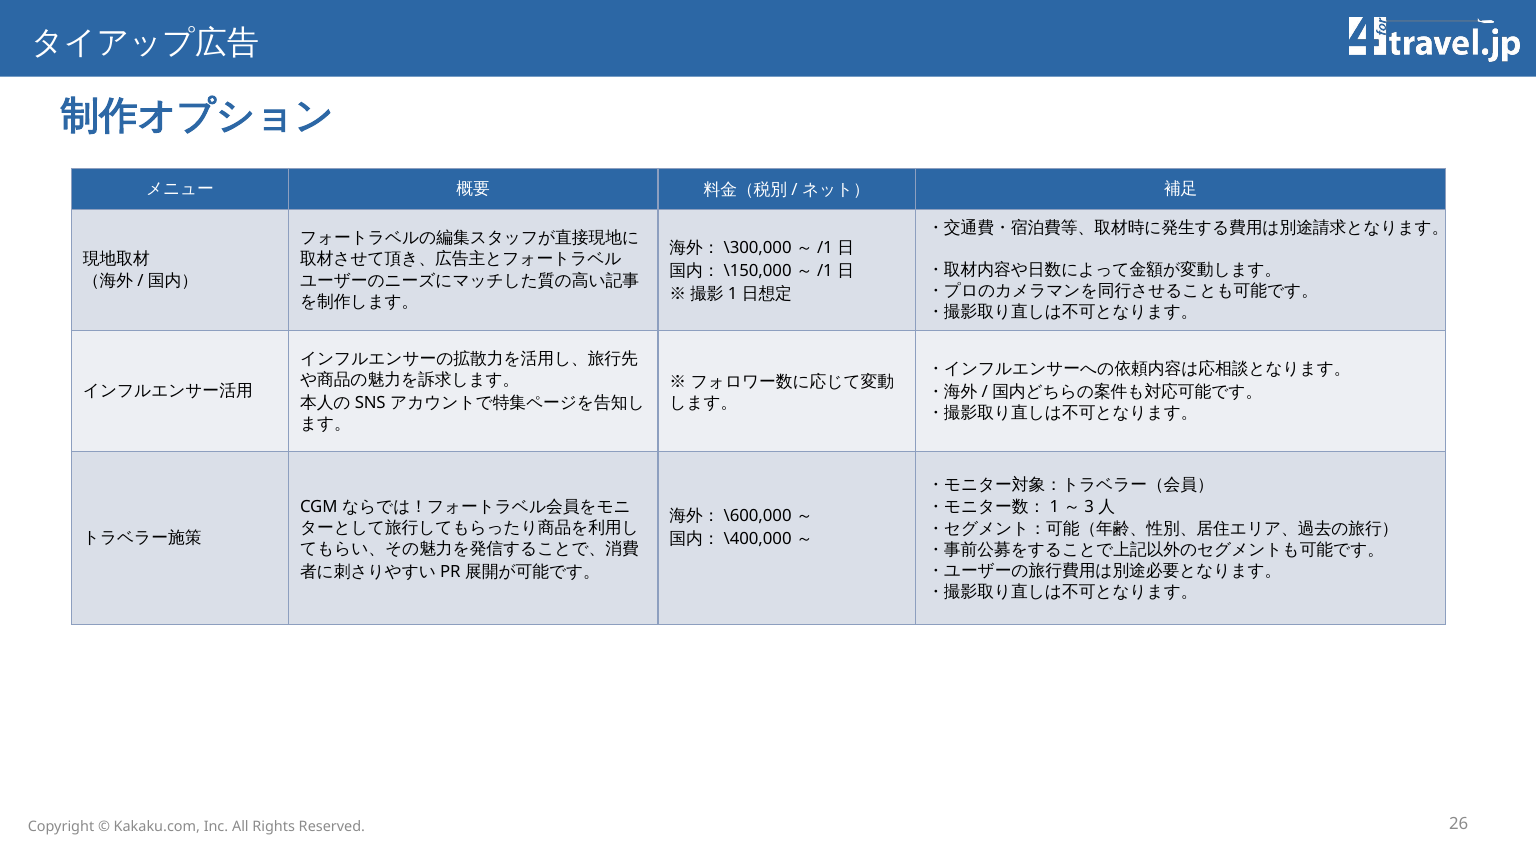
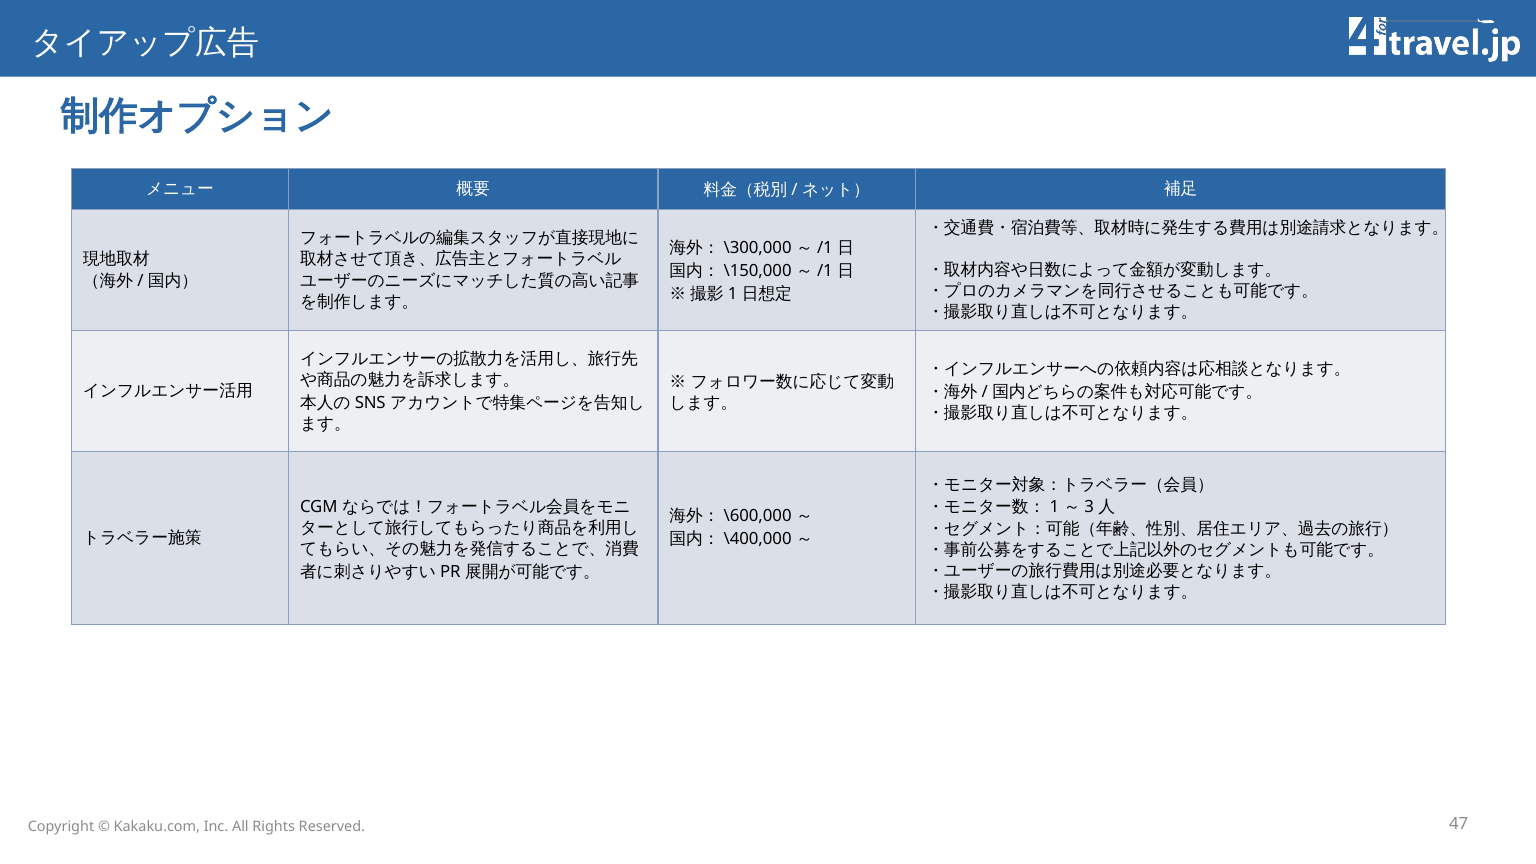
26: 26 -> 47 (1459, 824)
